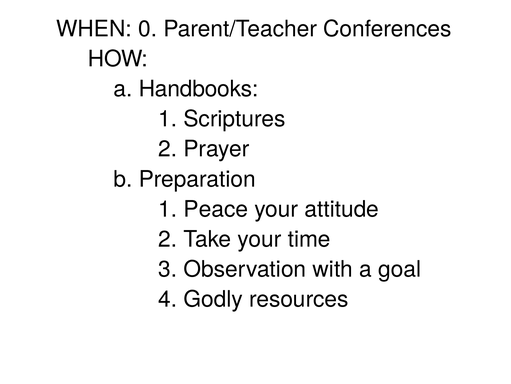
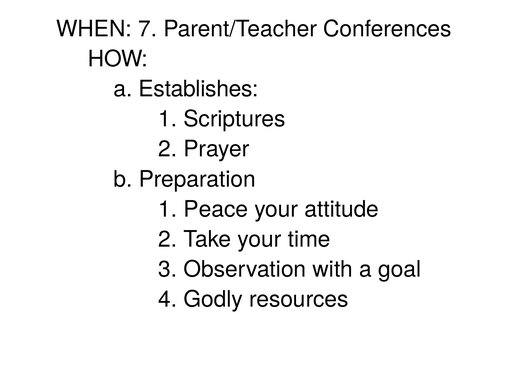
0: 0 -> 7 (148, 29)
Handbooks: Handbooks -> Establishes (199, 89)
